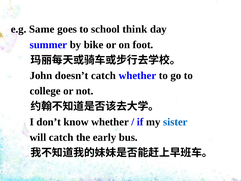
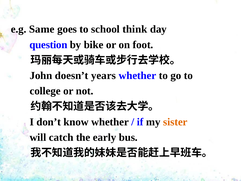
summer: summer -> question (48, 45)
doesn’t catch: catch -> years (103, 75)
sister colour: blue -> orange (175, 122)
